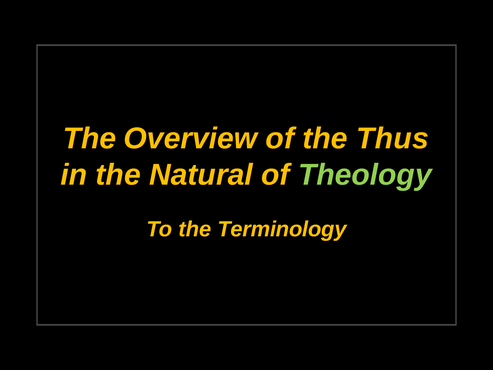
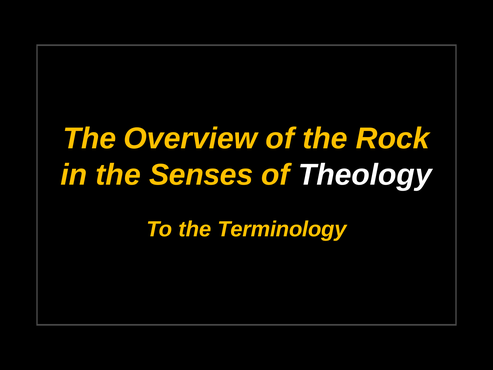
Thus: Thus -> Rock (393, 139)
Natural: Natural -> Senses (201, 175)
Theology colour: light green -> white (365, 175)
